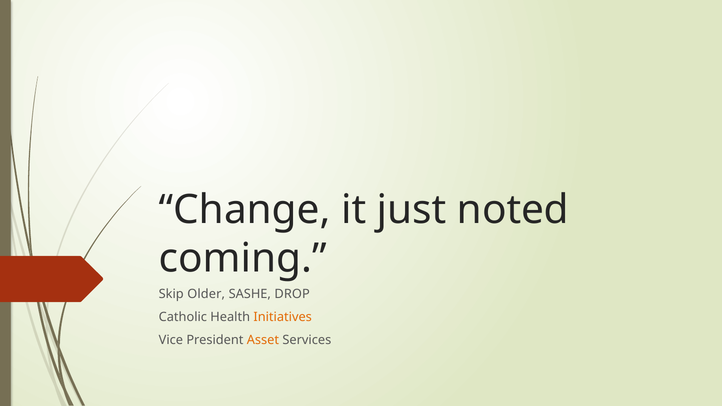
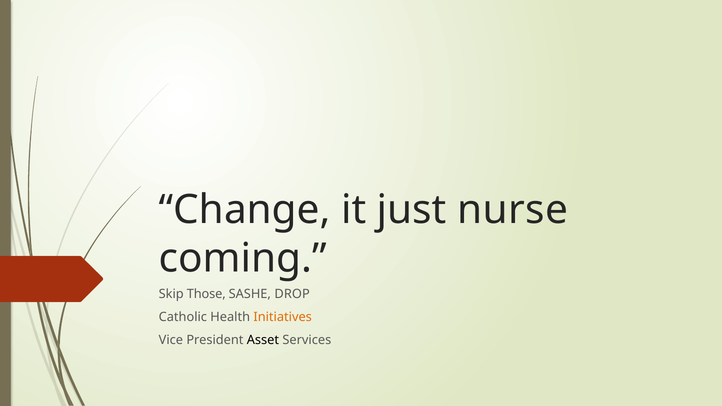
noted: noted -> nurse (513, 210)
Older: Older -> Those (206, 294)
Asset colour: orange -> black (263, 340)
